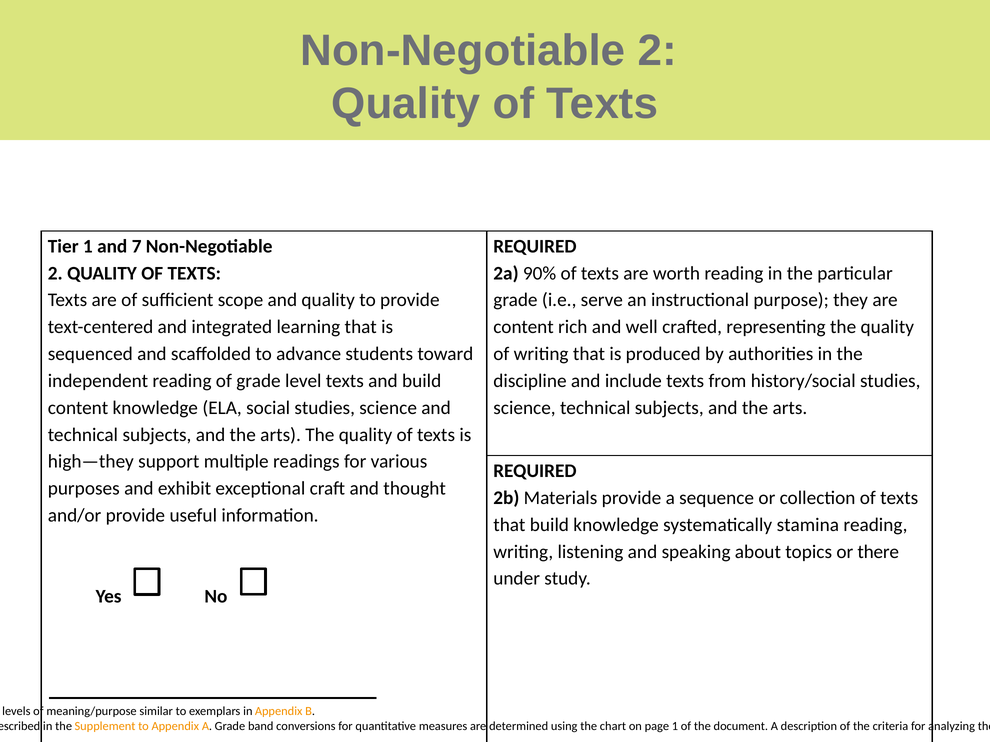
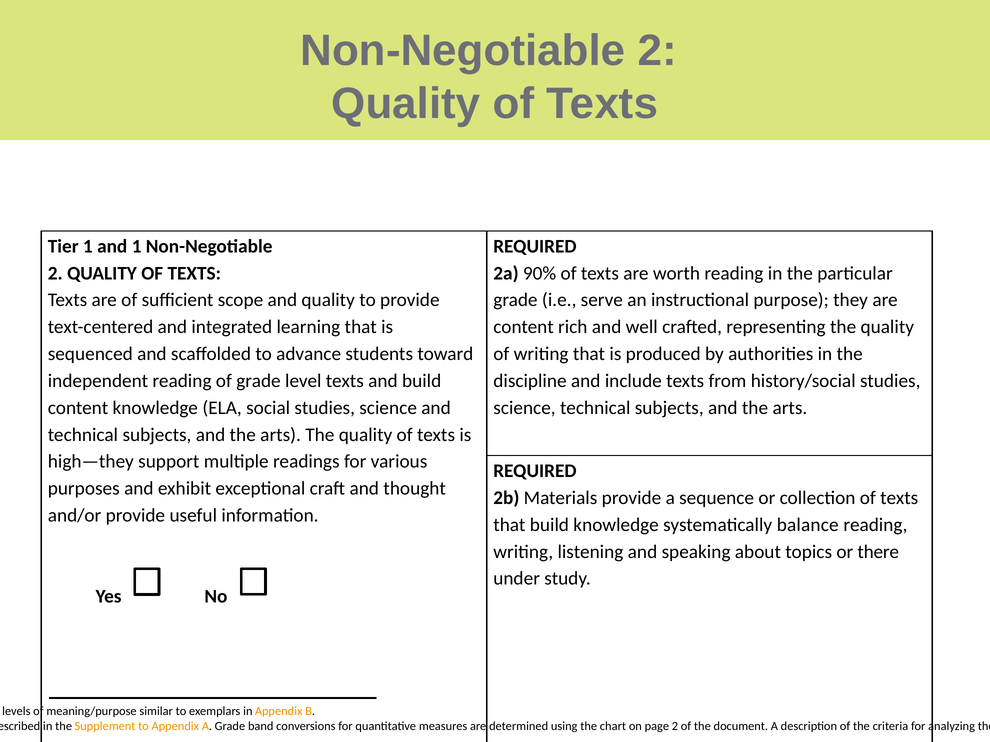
and 7: 7 -> 1 (137, 246)
stamina: stamina -> balance (808, 525)
page 1: 1 -> 2 (675, 727)
